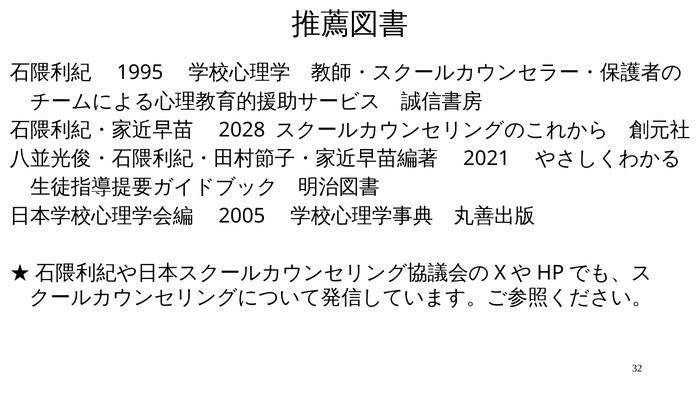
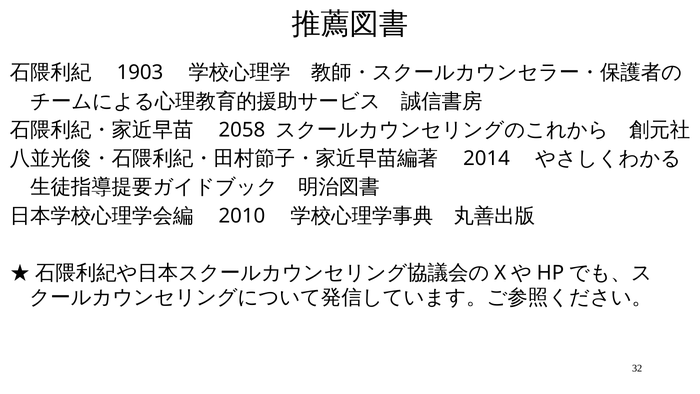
1995: 1995 -> 1903 (140, 73)
2028: 2028 -> 2058 (242, 130)
2021: 2021 -> 2014 (487, 158)
2005: 2005 -> 2010 (242, 216)
